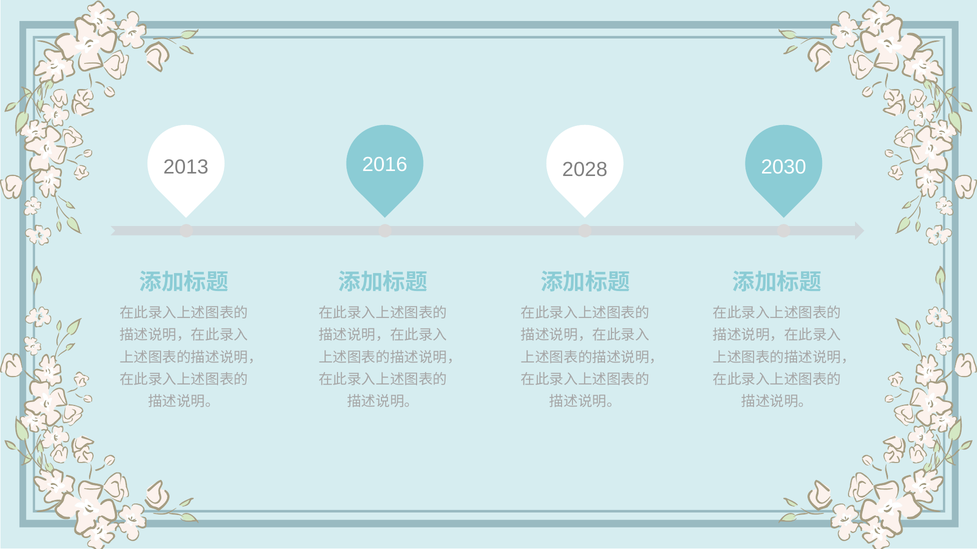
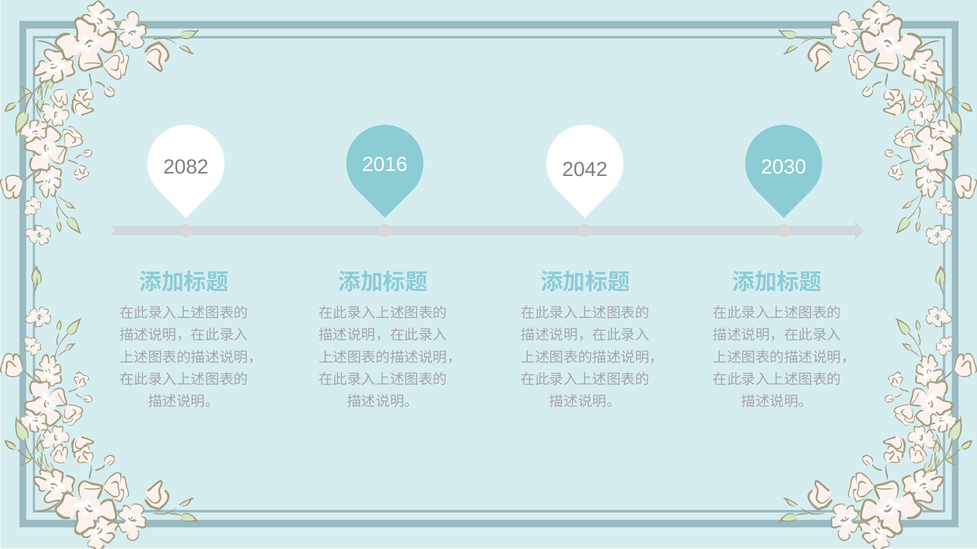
2013: 2013 -> 2082 (186, 167)
2028: 2028 -> 2042 (585, 170)
